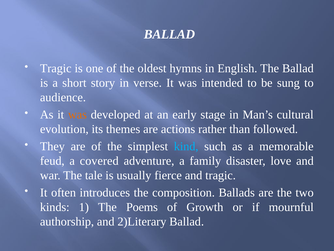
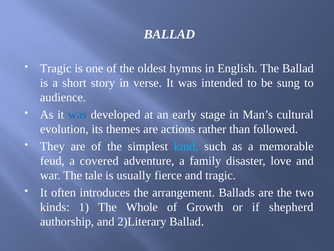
was colour: orange -> blue (77, 114)
composition: composition -> arrangement (184, 192)
Poems: Poems -> Whole (142, 207)
mournful: mournful -> shepherd (291, 207)
